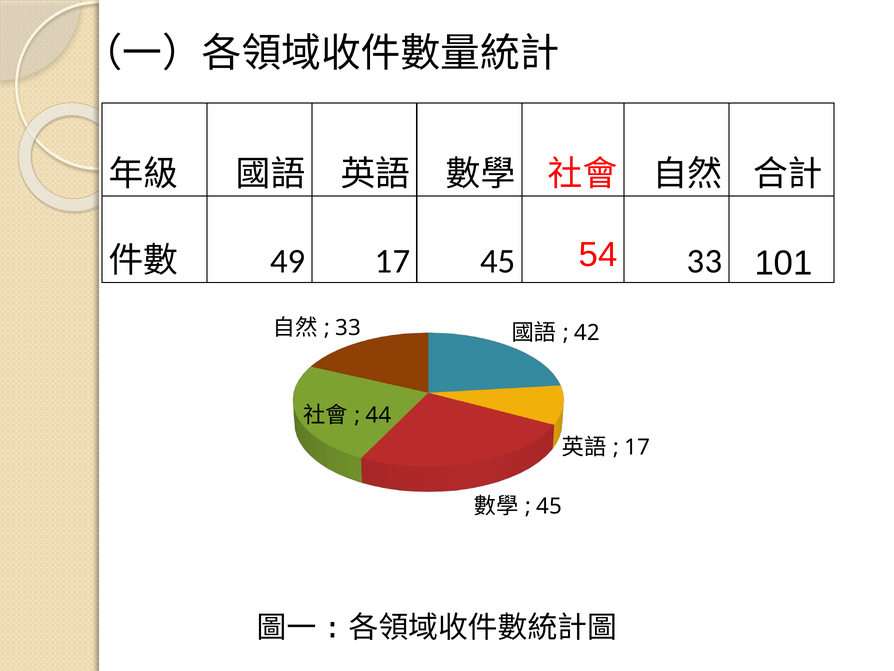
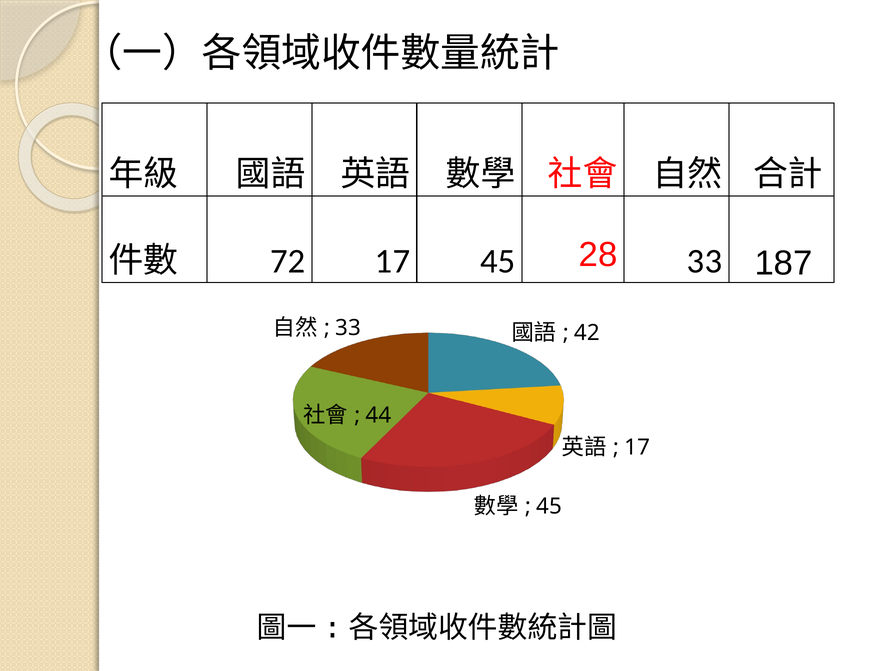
49: 49 -> 72 (288, 261)
54: 54 -> 28 (598, 254)
101: 101 -> 187 (784, 263)
